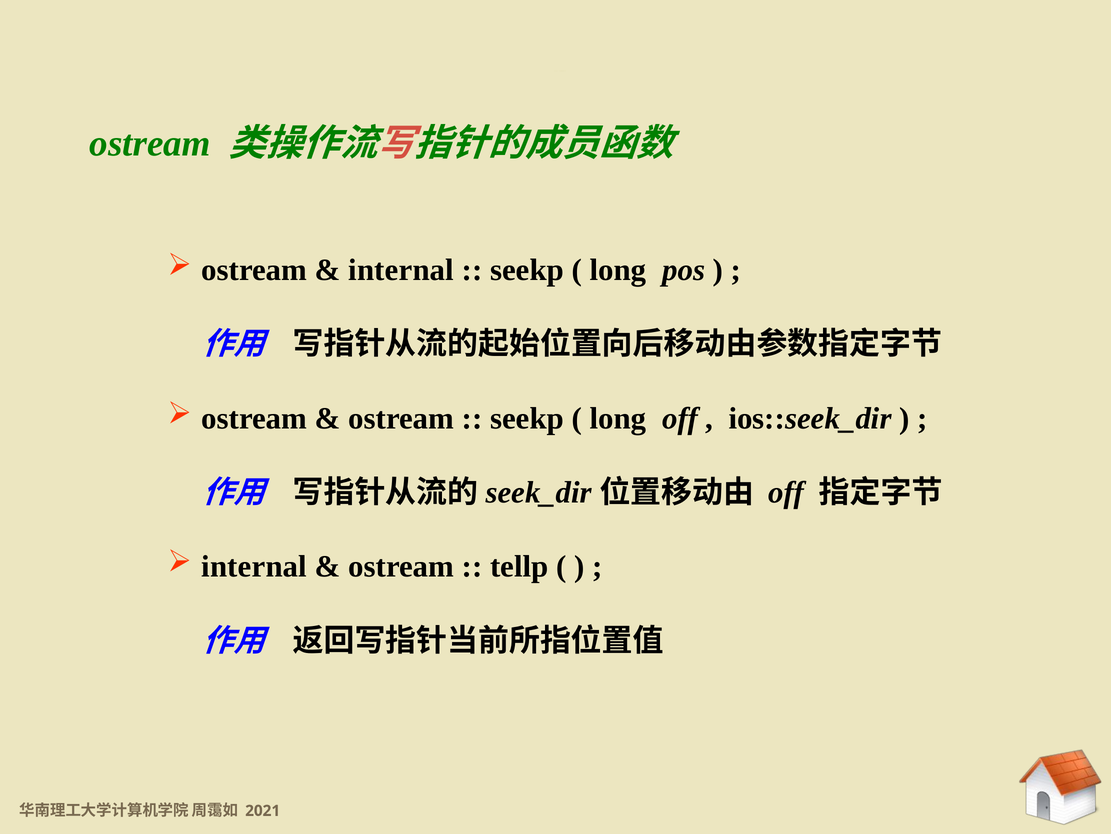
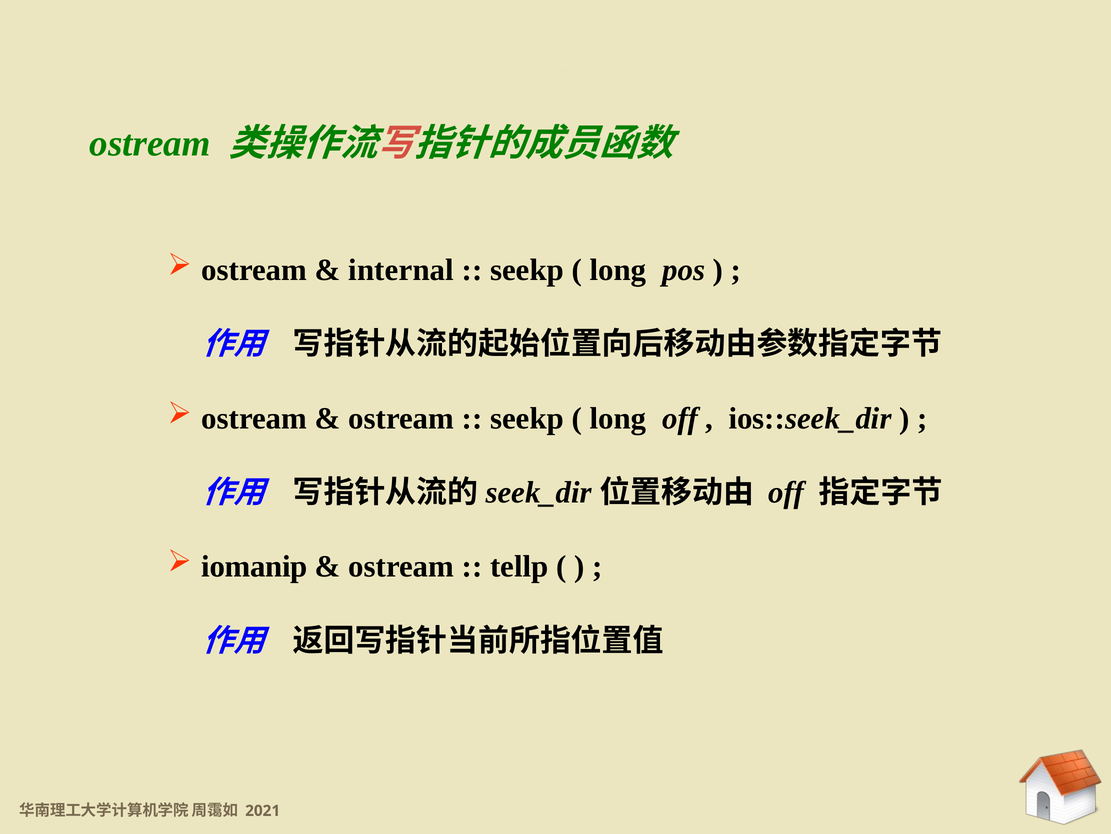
internal: internal -> iomanip (254, 566)
